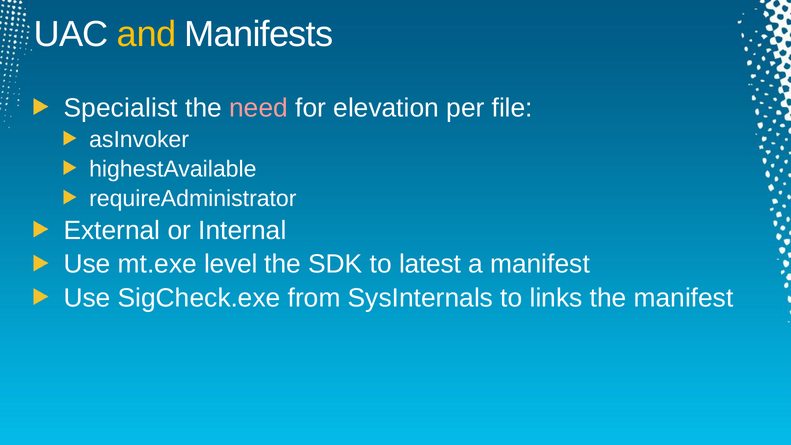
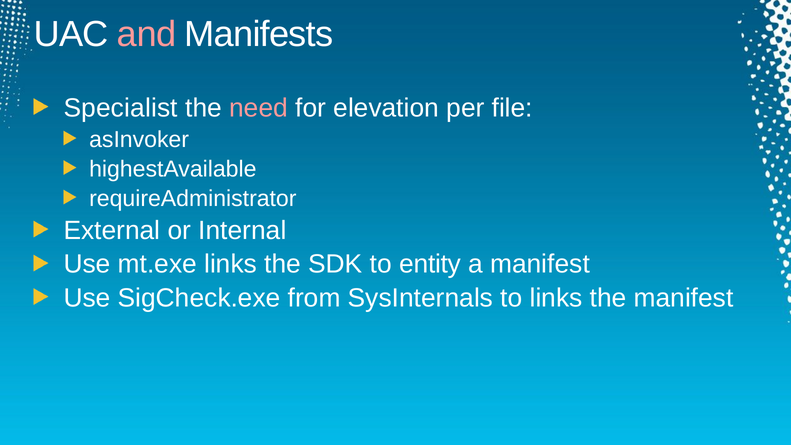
and colour: yellow -> pink (147, 34)
mt.exe level: level -> links (231, 264)
latest: latest -> entity (430, 264)
